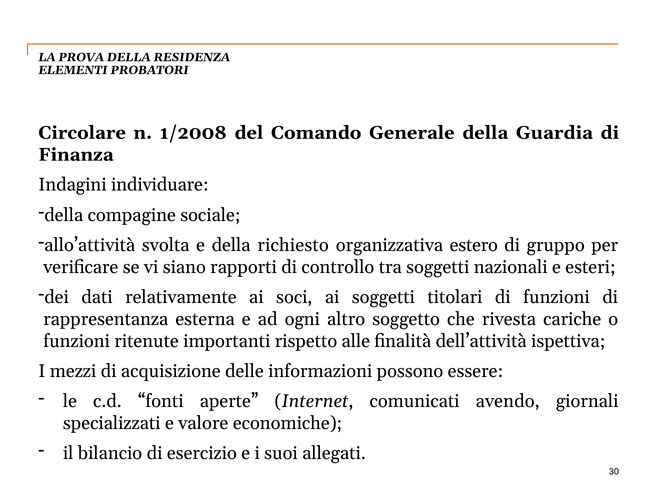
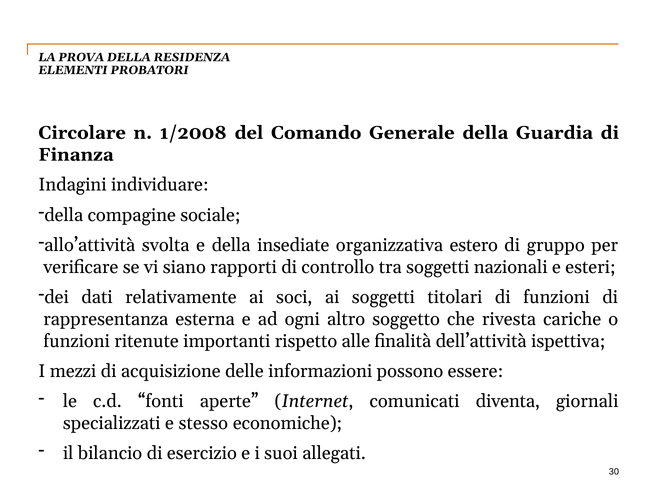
richiesto: richiesto -> insediate (293, 245)
avendo: avendo -> diventa (508, 401)
valore: valore -> stesso (203, 423)
